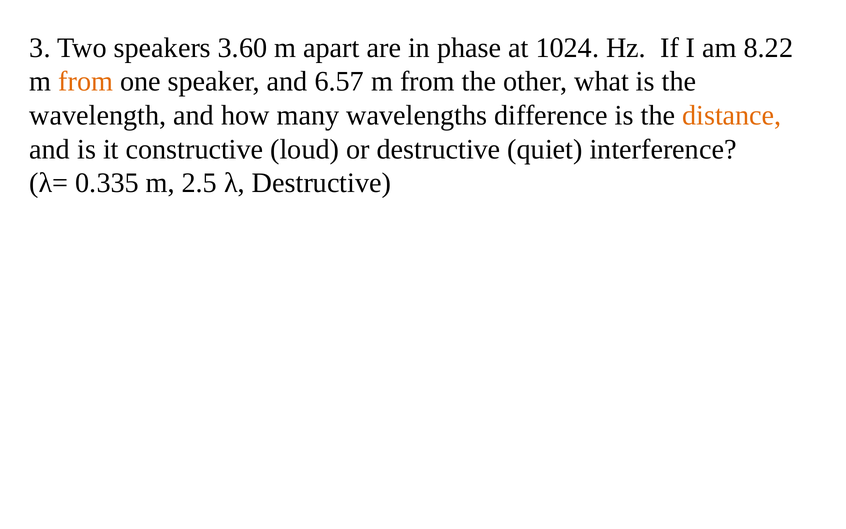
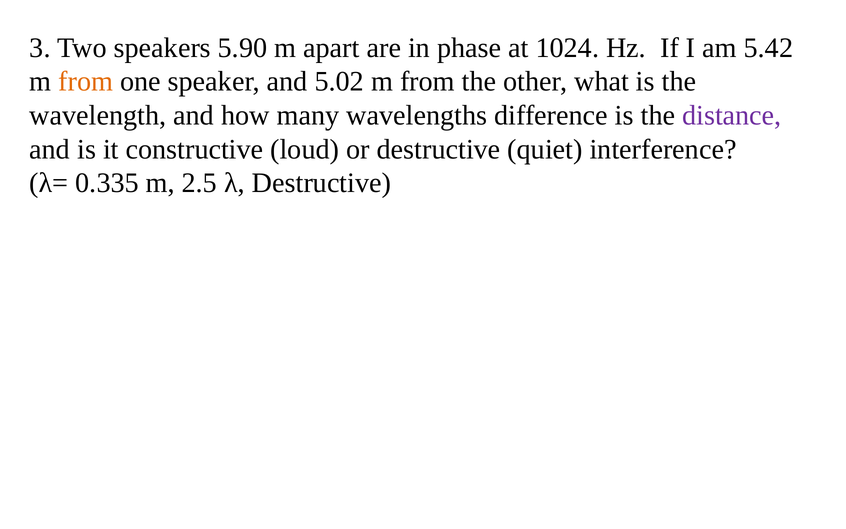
3.60: 3.60 -> 5.90 (243, 48)
8.22: 8.22 -> 5.42 (768, 48)
6.57: 6.57 -> 5.02 (339, 82)
distance colour: orange -> purple (732, 115)
